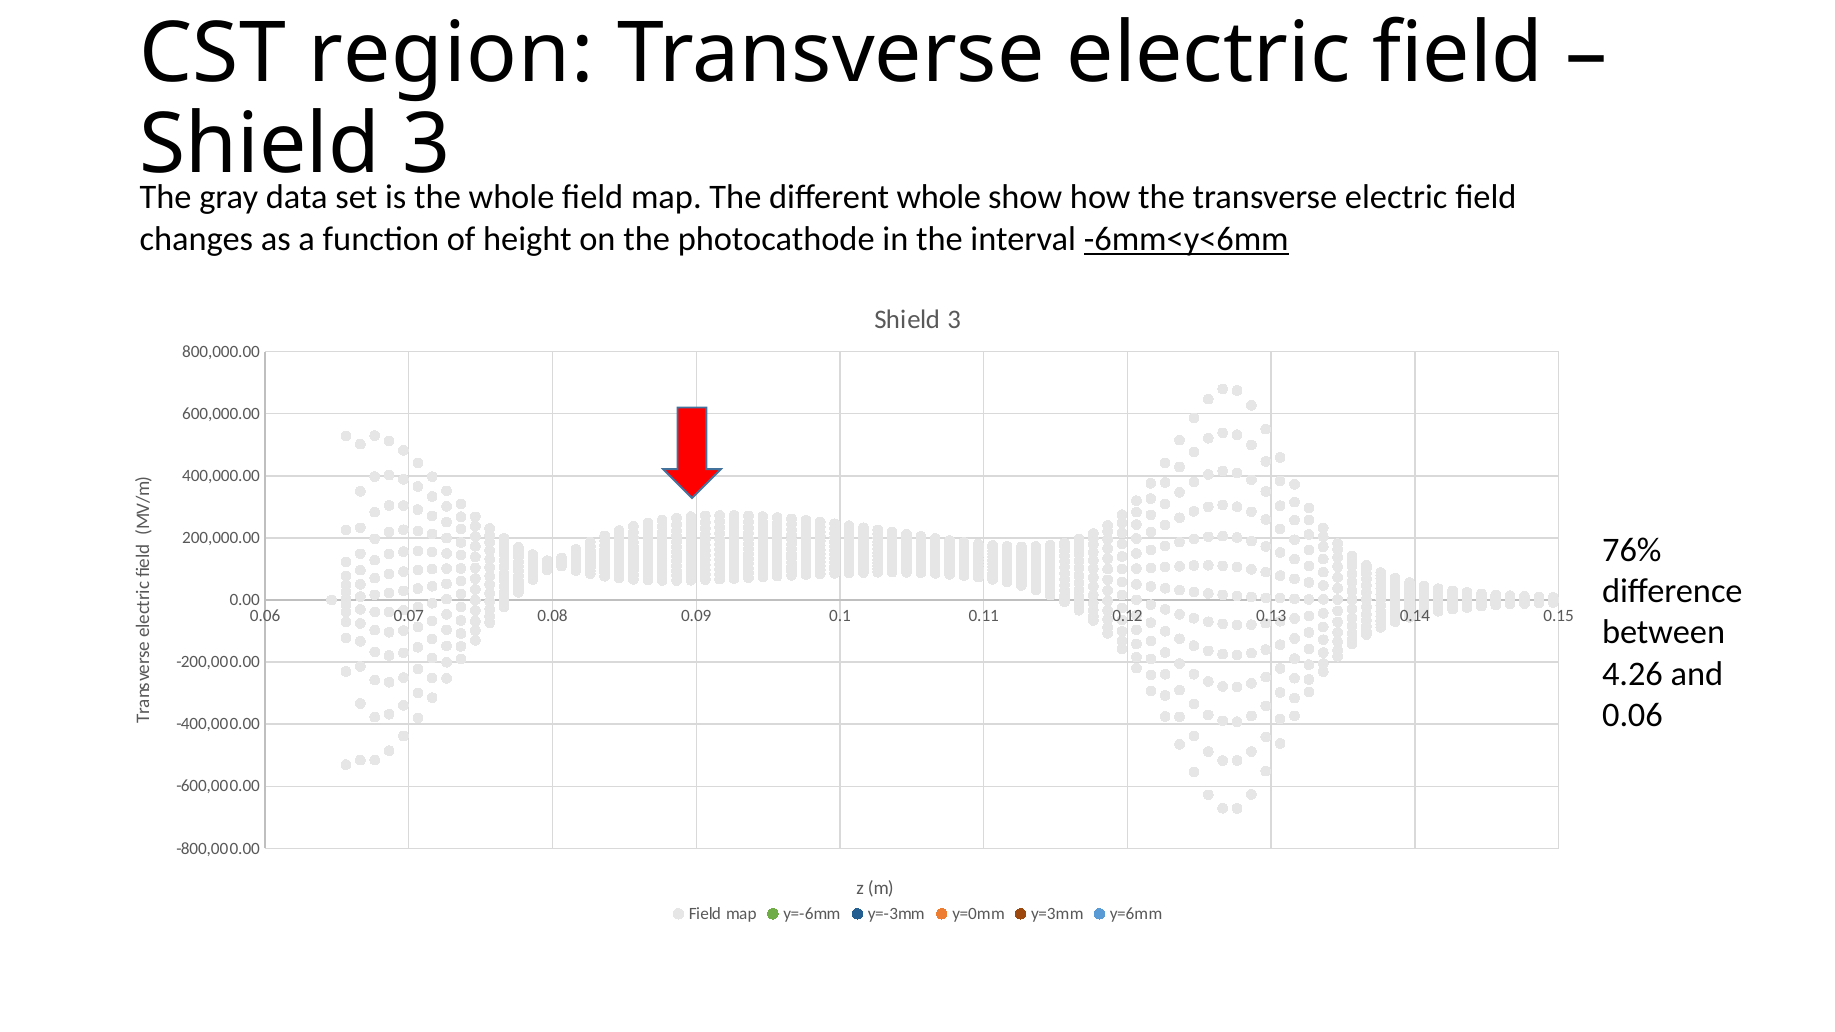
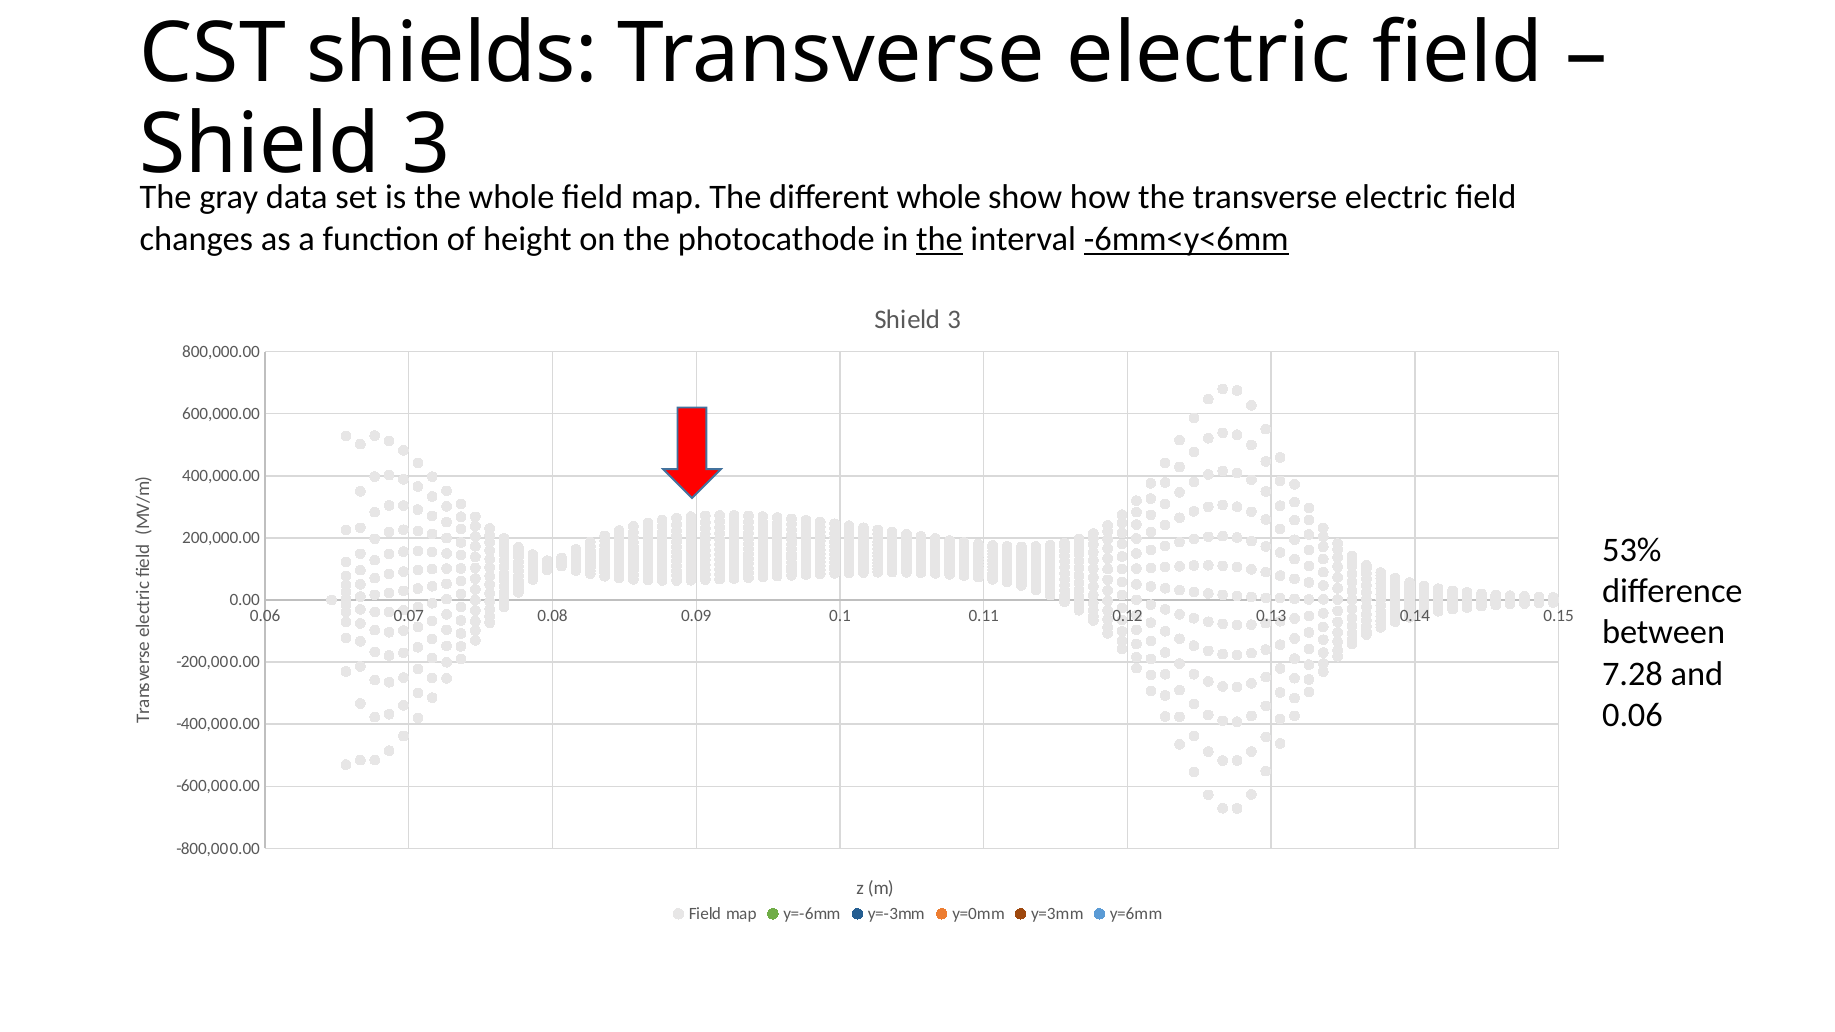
region: region -> shields (452, 54)
the underline: none -> present (939, 239)
76%: 76% -> 53% (1632, 550)
4.26: 4.26 -> 7.28 (1632, 674)
